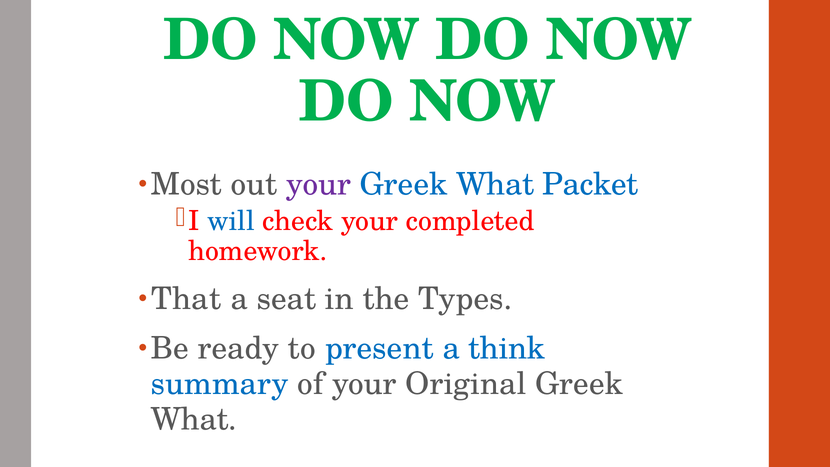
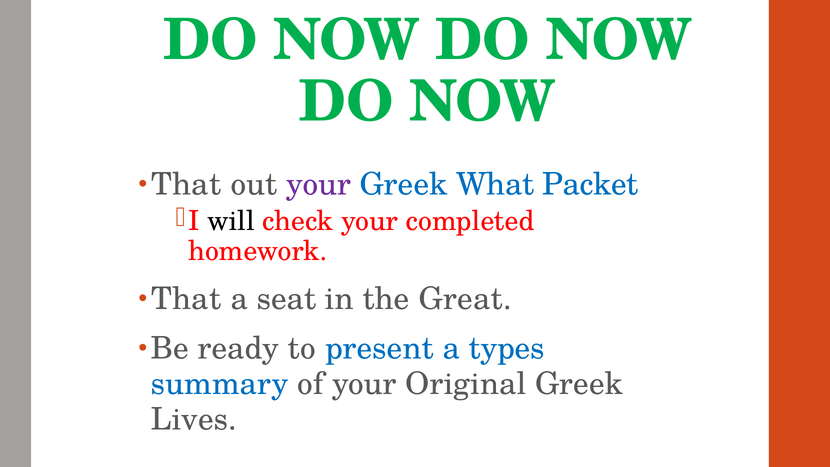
Most: Most -> That (186, 185)
will colour: blue -> black (231, 221)
Types: Types -> Great (465, 299)
think: think -> types (507, 348)
What: What -> Lives (194, 419)
